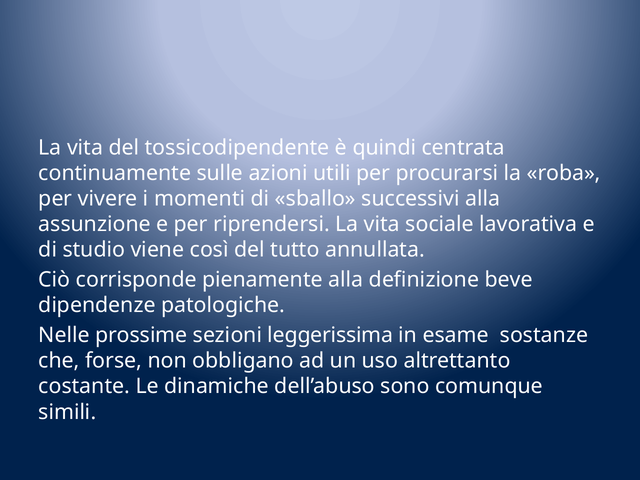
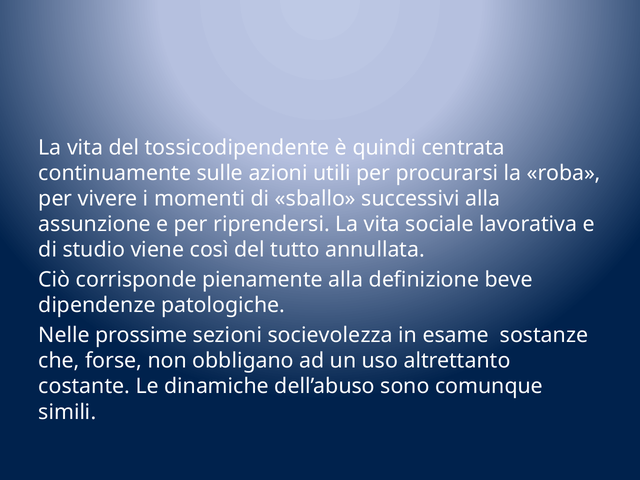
leggerissima: leggerissima -> socievolezza (330, 335)
